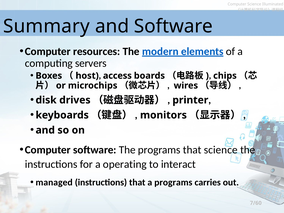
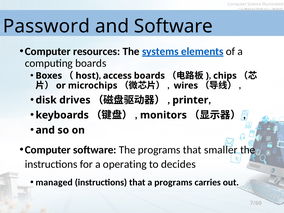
Summary: Summary -> Password (46, 26)
modern: modern -> systems (160, 51)
computing servers: servers -> boards (91, 63)
that science: science -> smaller (221, 150)
interact: interact -> decides (178, 164)
